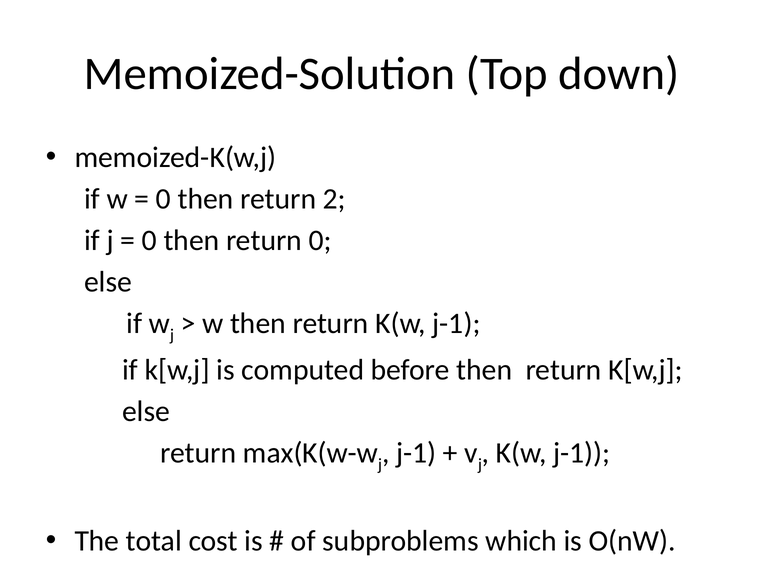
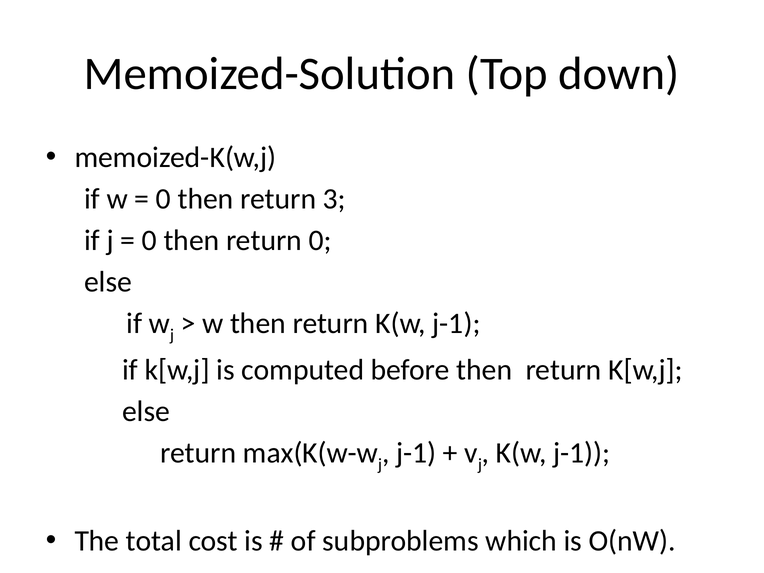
2: 2 -> 3 (334, 199)
